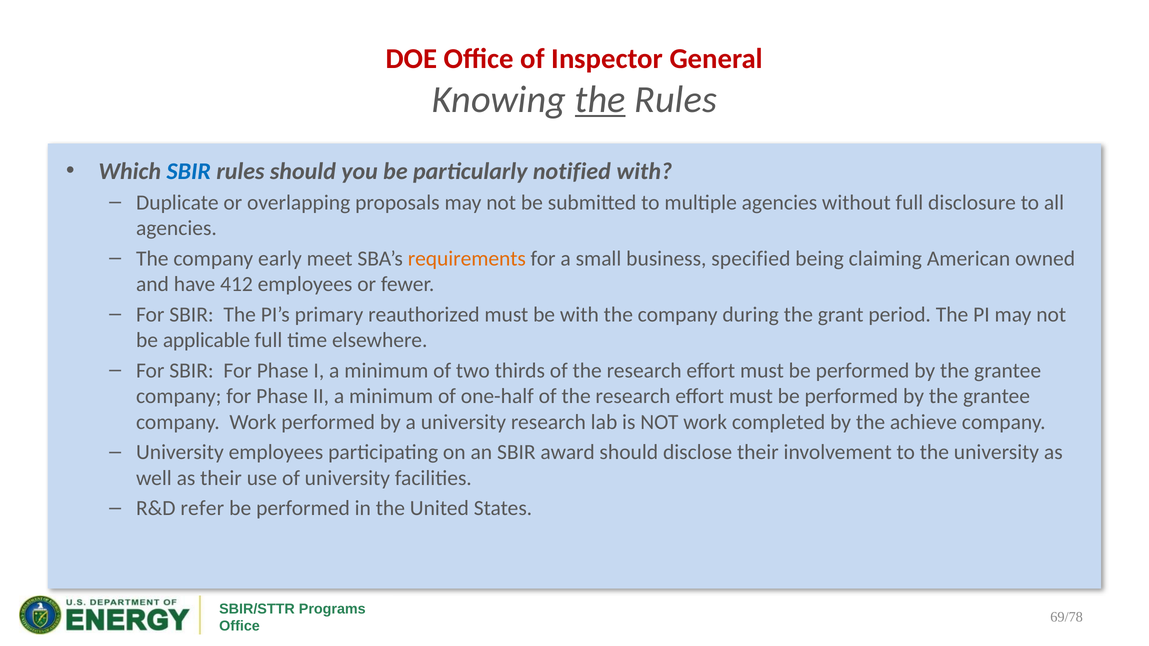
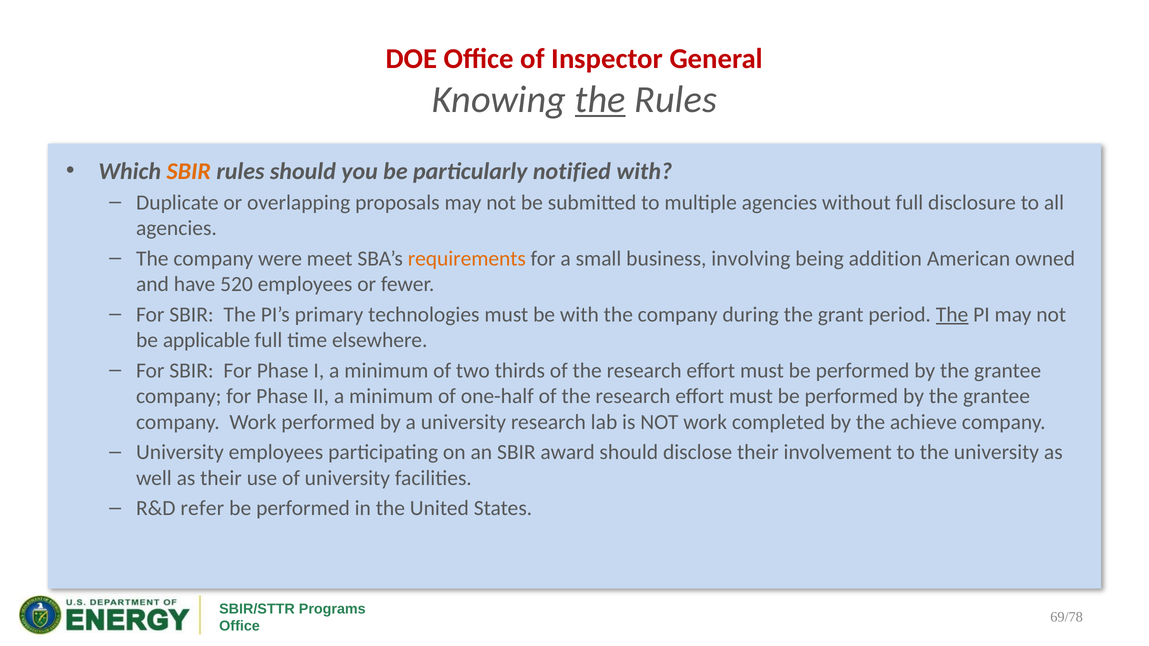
SBIR colour: blue -> orange (189, 171)
early: early -> were (280, 259)
specified: specified -> involving (751, 259)
claiming: claiming -> addition (885, 259)
412: 412 -> 520 (236, 284)
reauthorized: reauthorized -> technologies (424, 315)
The underline: none -> present (952, 315)
